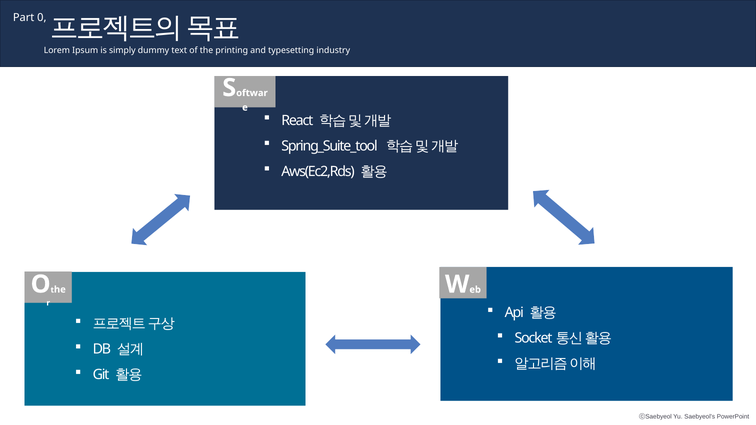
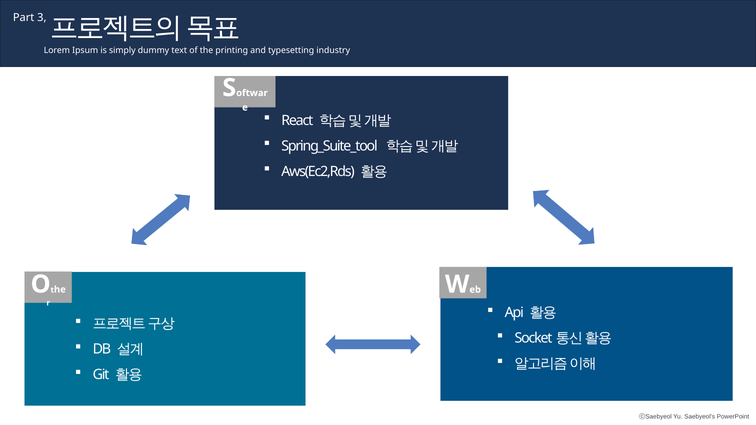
0: 0 -> 3 (42, 17)
